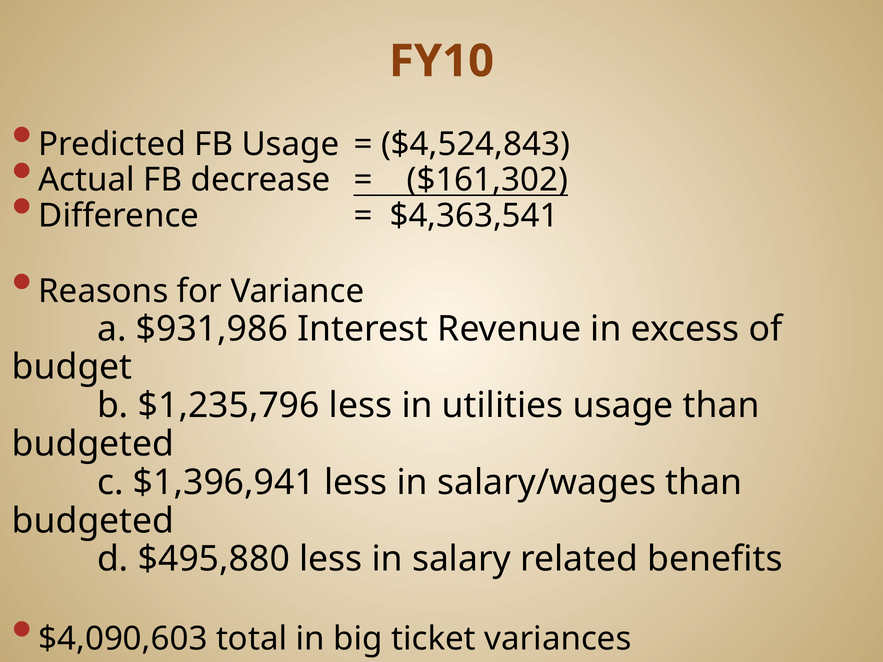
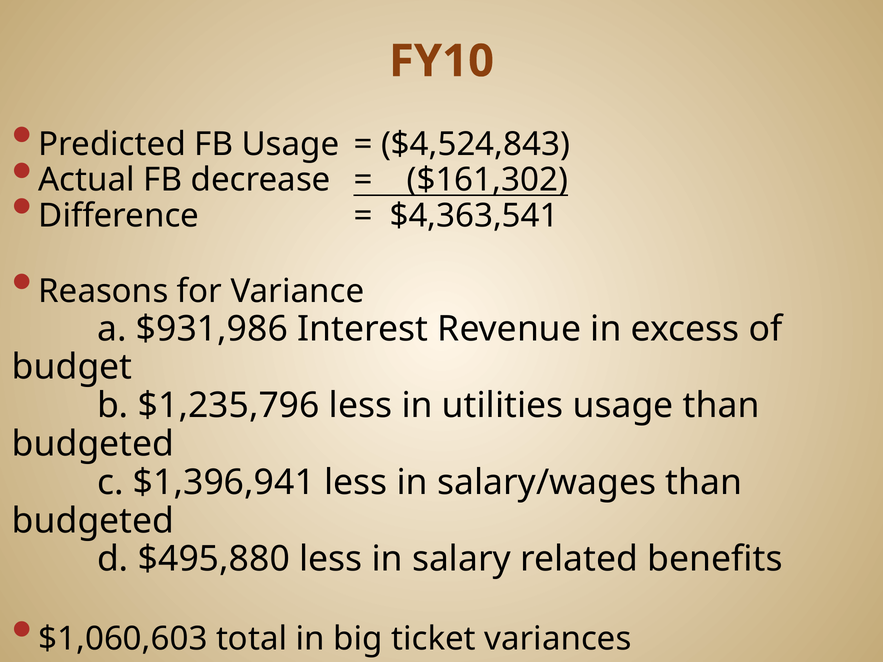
$4,090,603: $4,090,603 -> $1,060,603 (123, 639)
